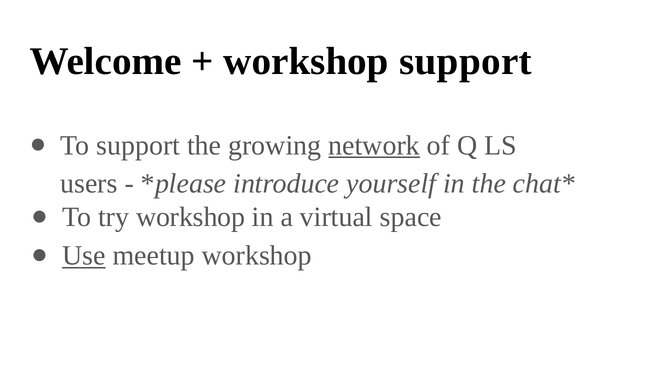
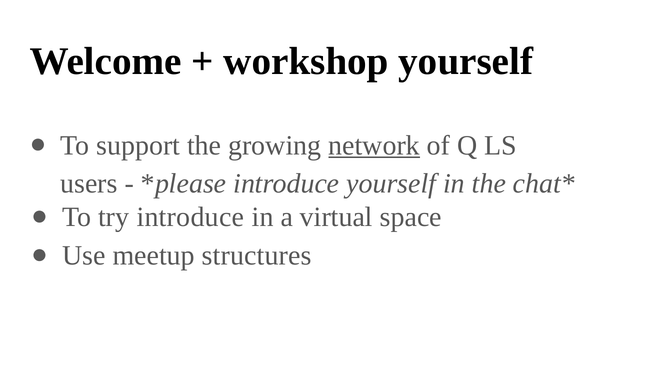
workshop support: support -> yourself (466, 61)
try workshop: workshop -> introduce (190, 217)
Use underline: present -> none (84, 256)
meetup workshop: workshop -> structures (257, 256)
